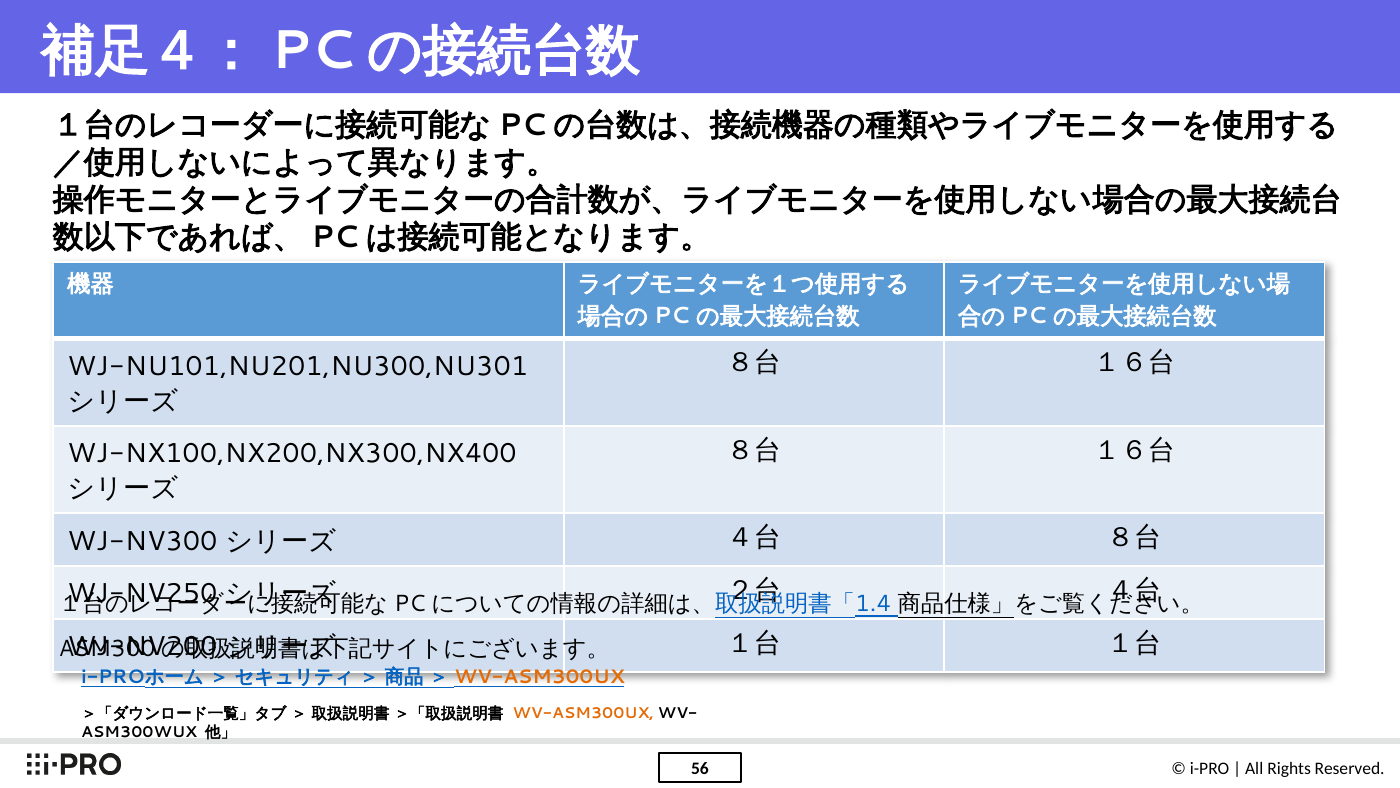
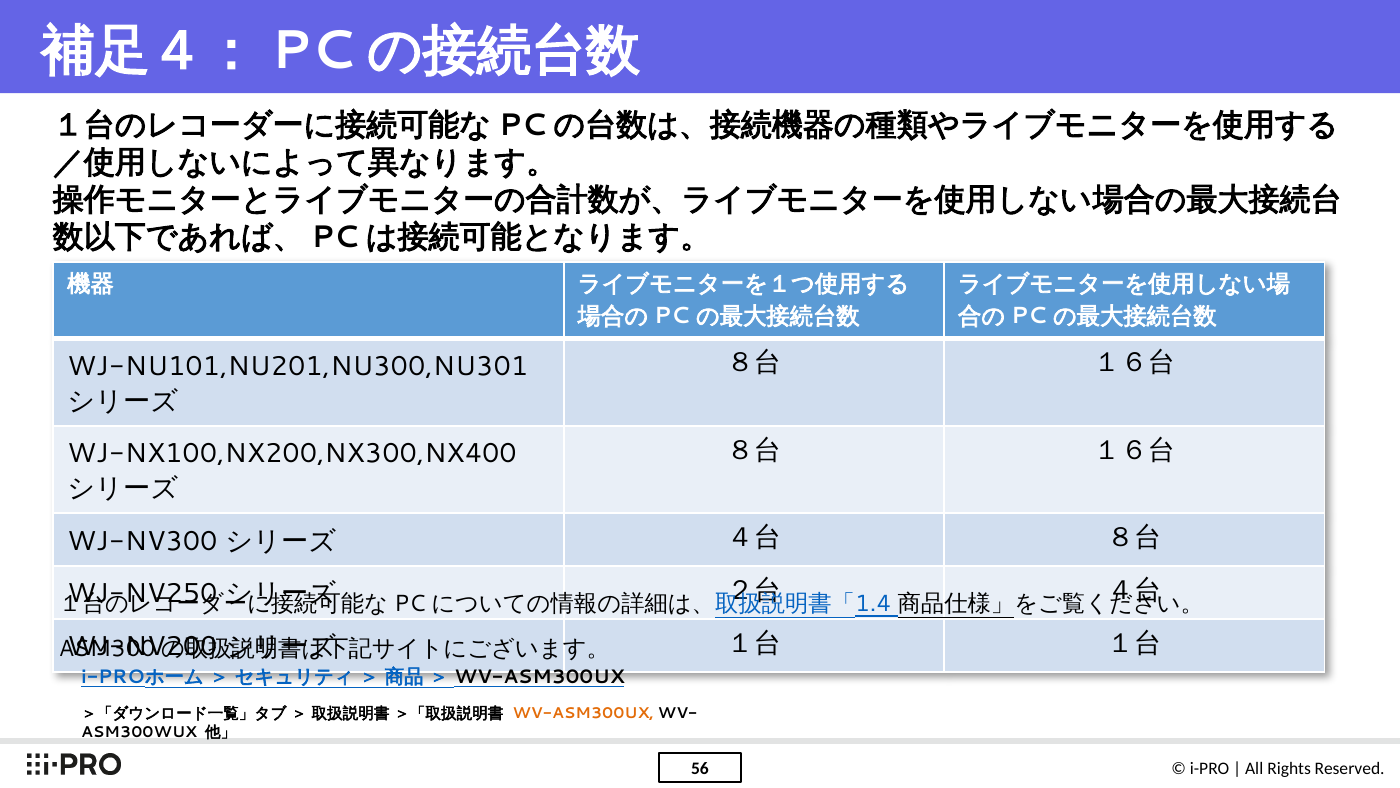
WV-ASM300UX colour: orange -> black (539, 676)
